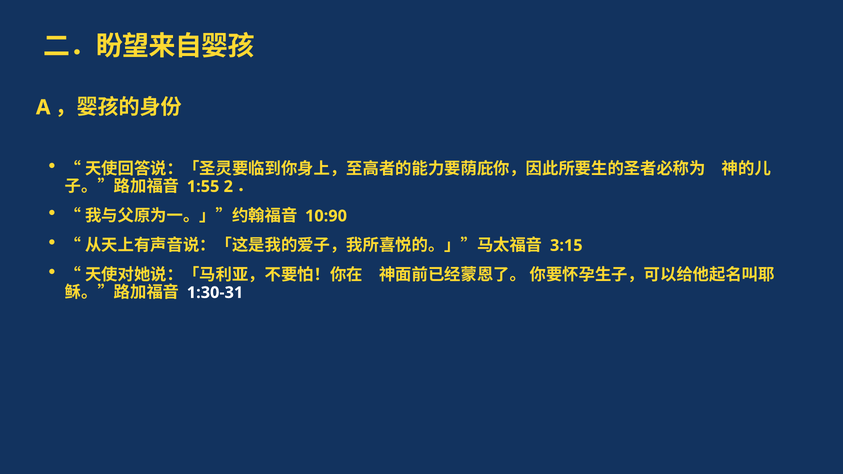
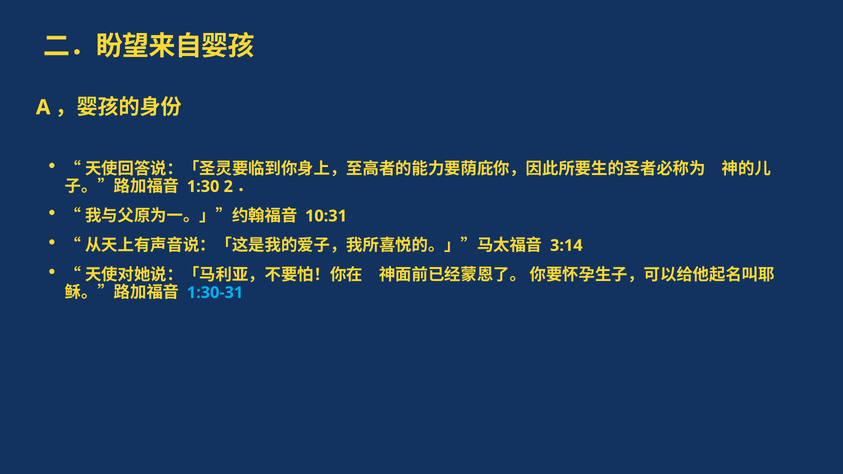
1:55: 1:55 -> 1:30 (203, 187)
10:90: 10:90 -> 10:31 (326, 216)
3:15: 3:15 -> 3:14 (566, 246)
1:30-31 colour: white -> light blue (215, 293)
